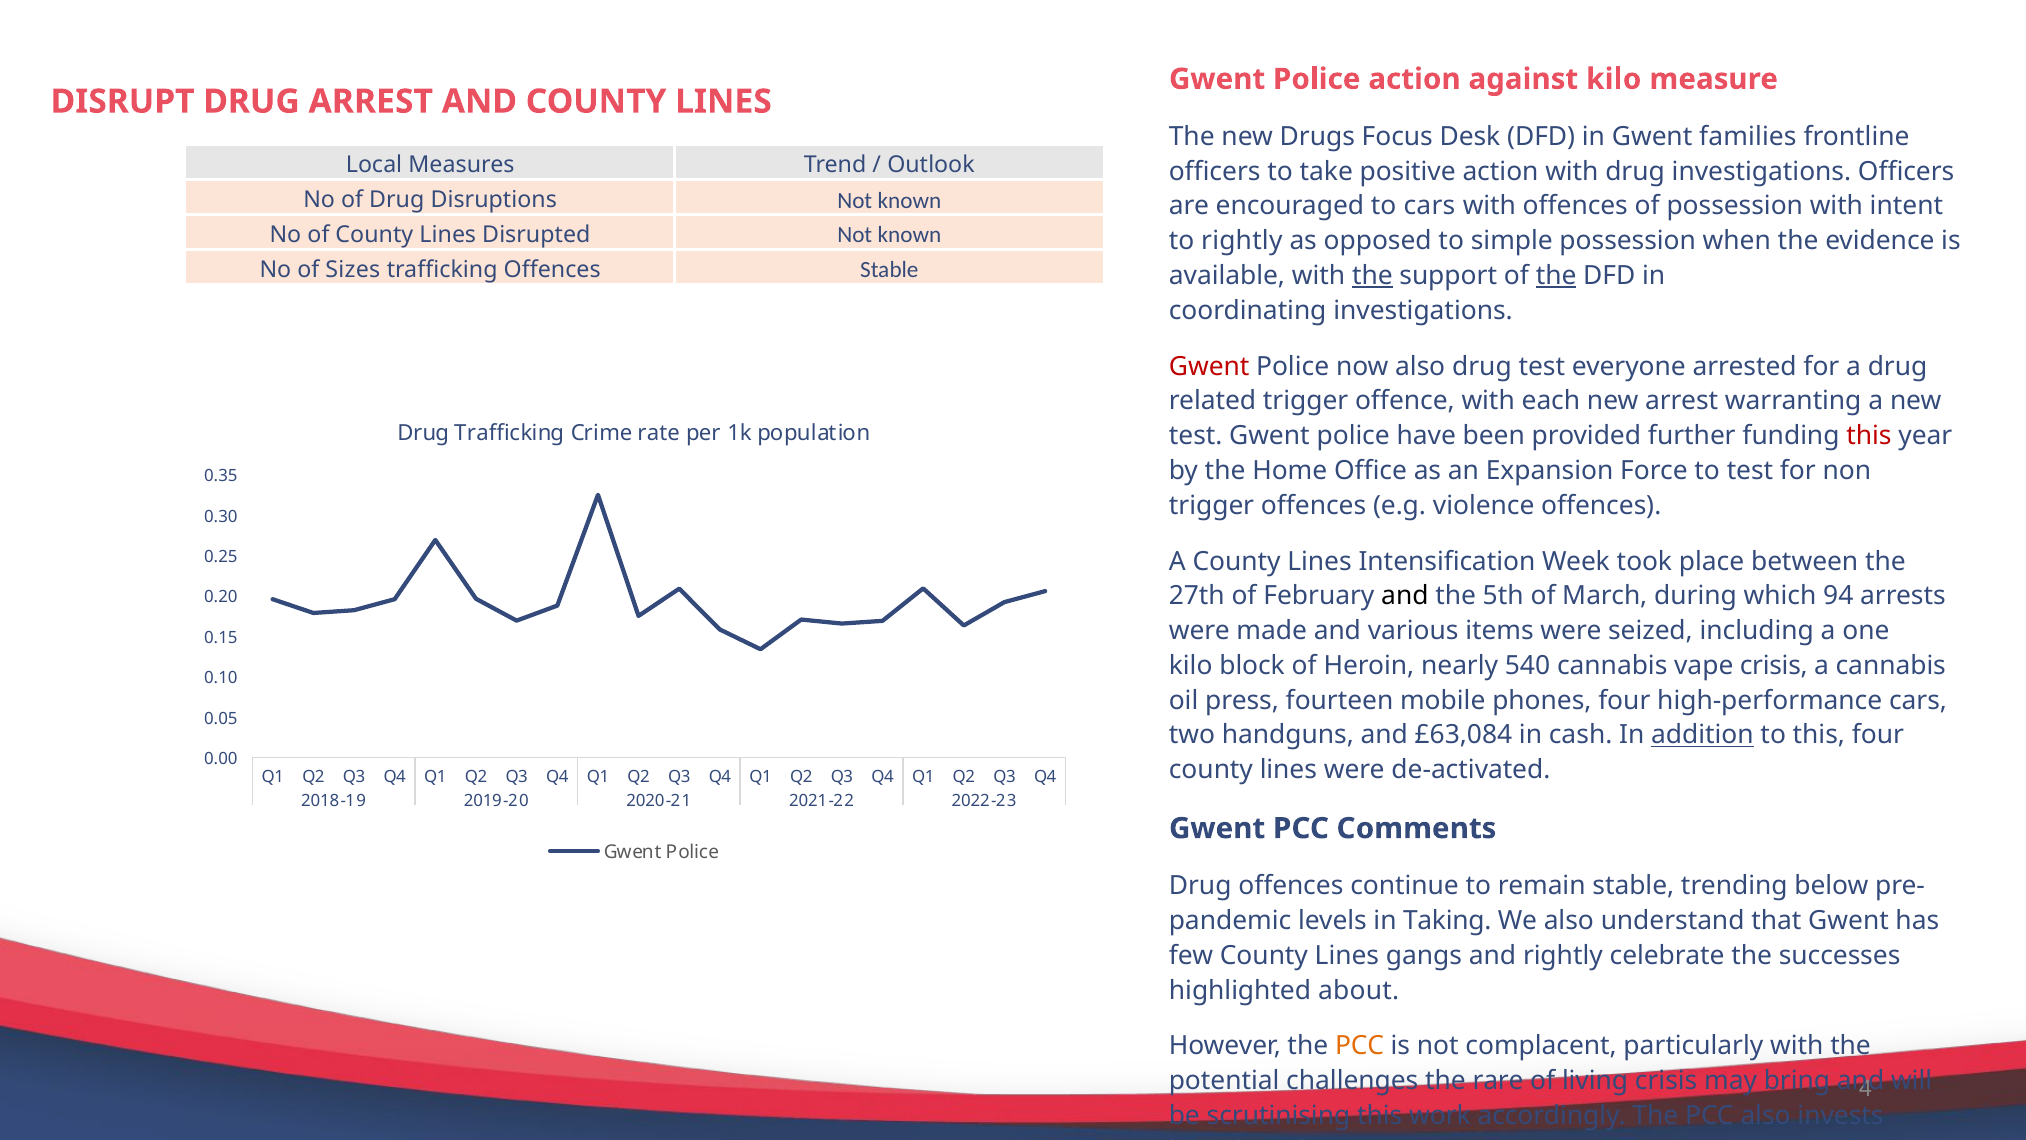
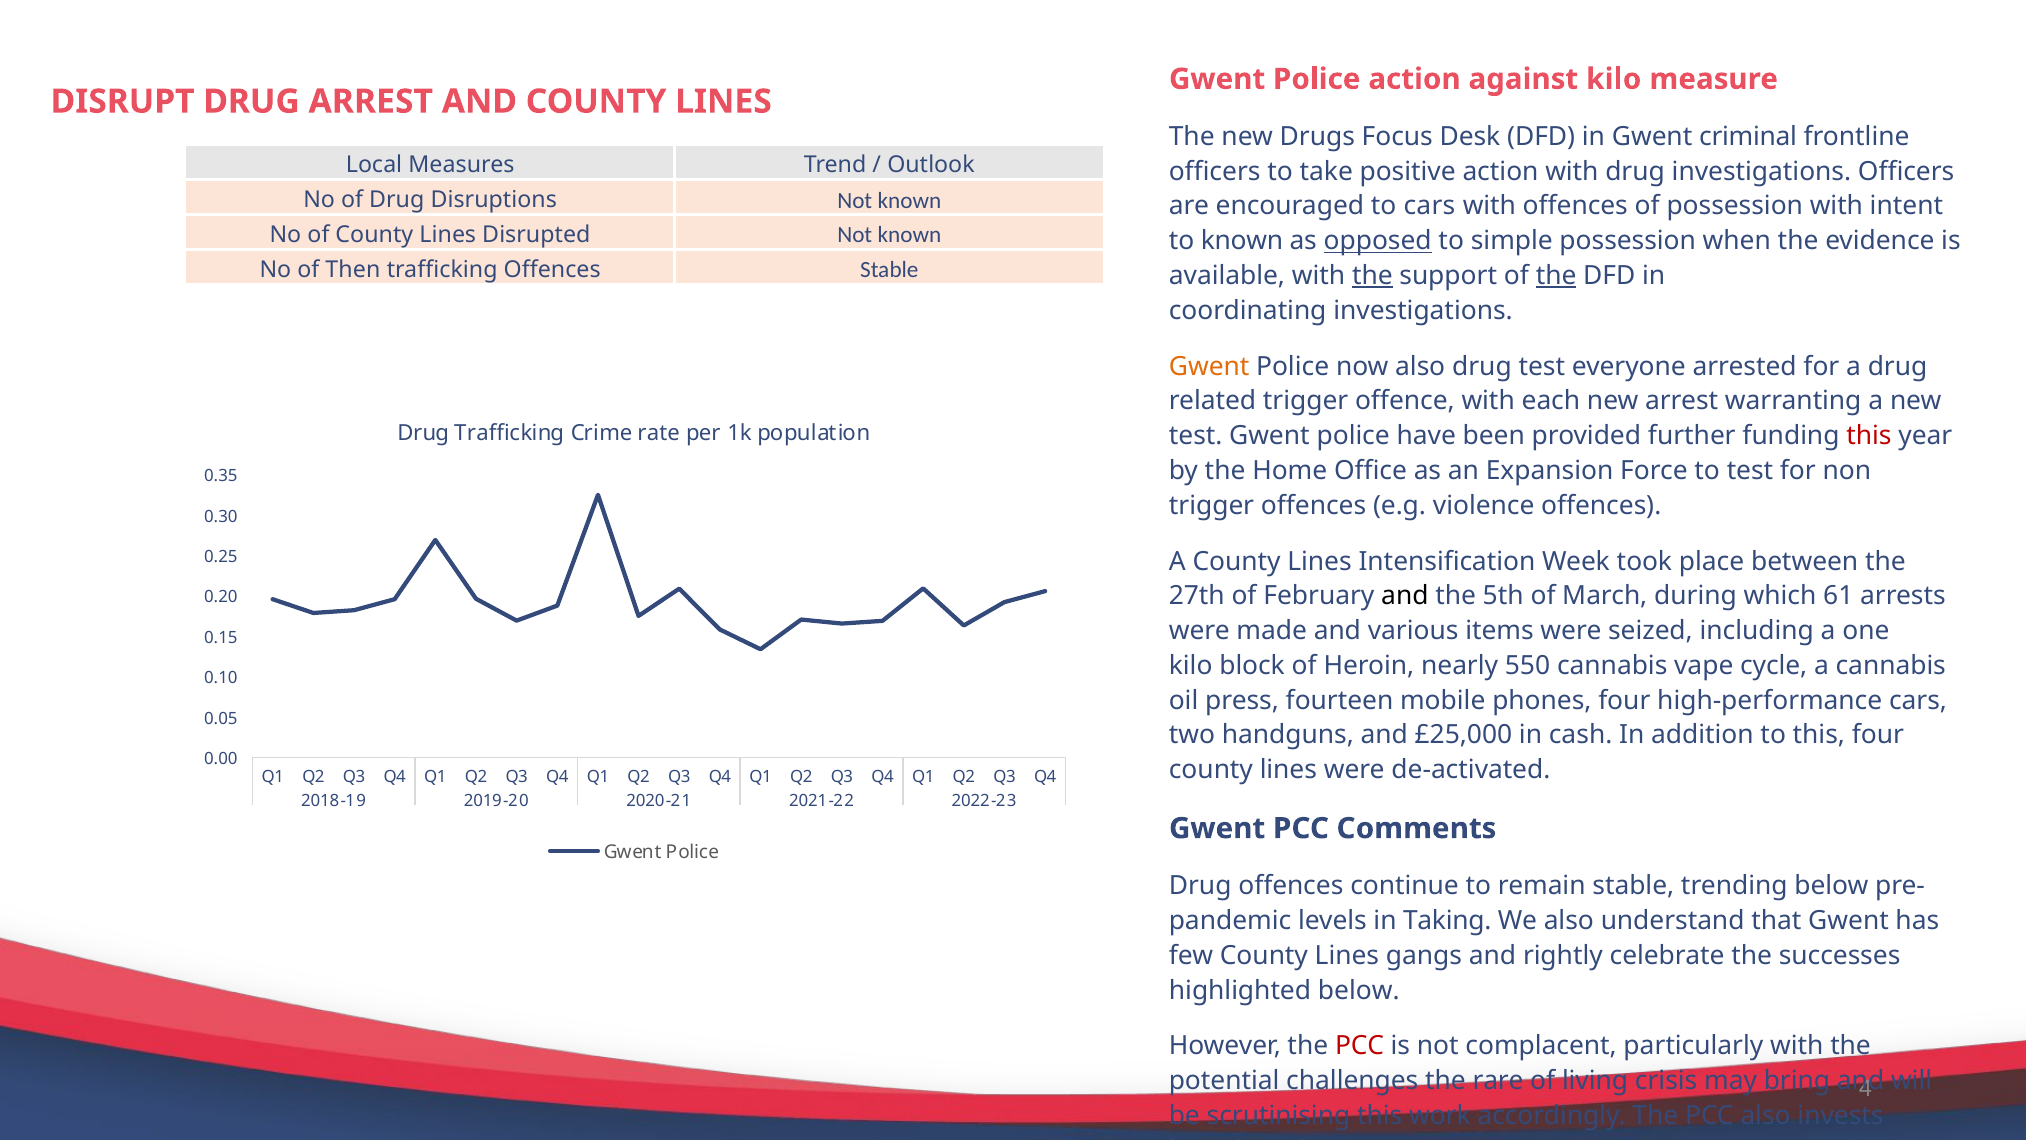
families: families -> criminal (1748, 137)
to rightly: rightly -> known (1242, 241)
opposed underline: none -> present (1378, 241)
Sizes: Sizes -> Then (353, 269)
Gwent colour: red -> orange (1209, 366)
94: 94 -> 61 (1838, 596)
540: 540 -> 550 (1528, 665)
vape crisis: crisis -> cycle (1774, 665)
£63,084: £63,084 -> £25,000 (1463, 735)
addition underline: present -> none (1702, 735)
highlighted about: about -> below (1359, 990)
PCC colour: orange -> red (1360, 1046)
